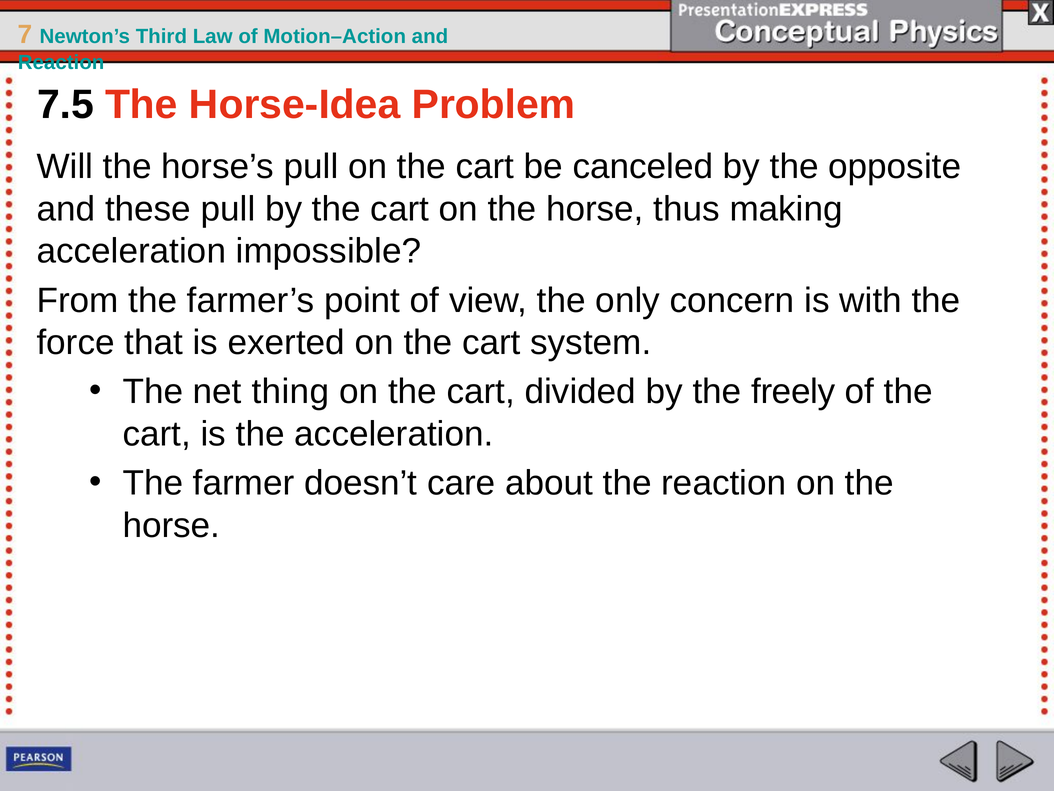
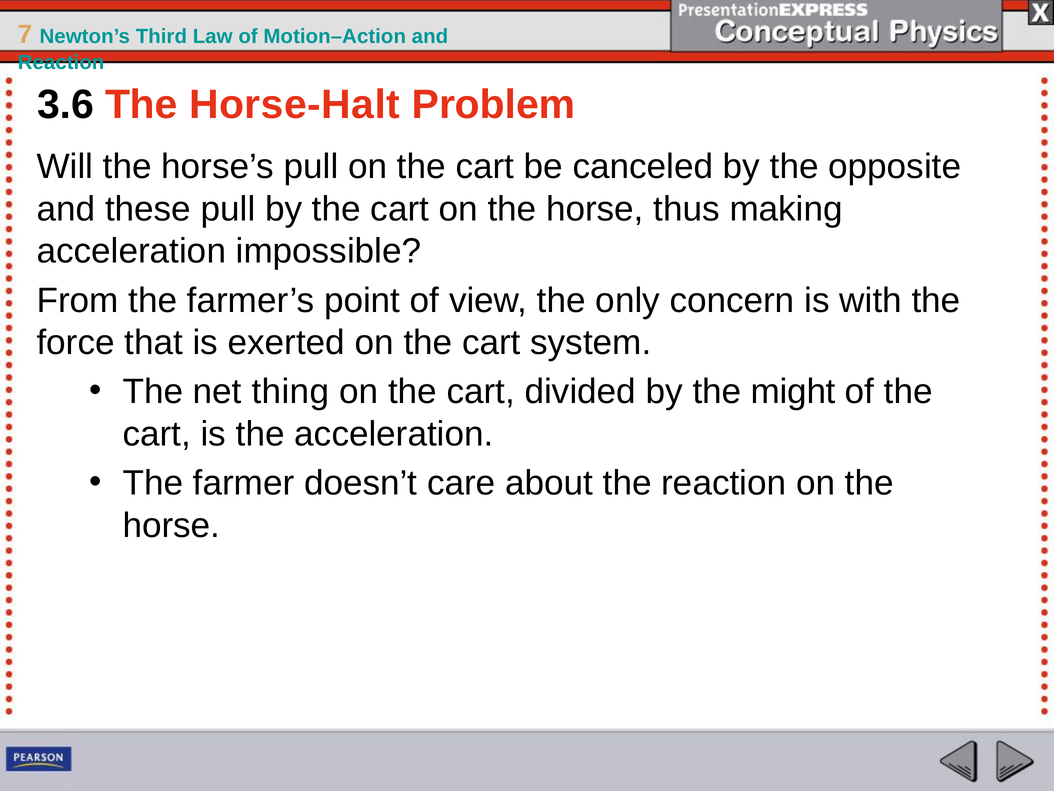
7.5: 7.5 -> 3.6 (65, 105)
Horse-Idea: Horse-Idea -> Horse-Halt (294, 105)
freely: freely -> might (793, 392)
